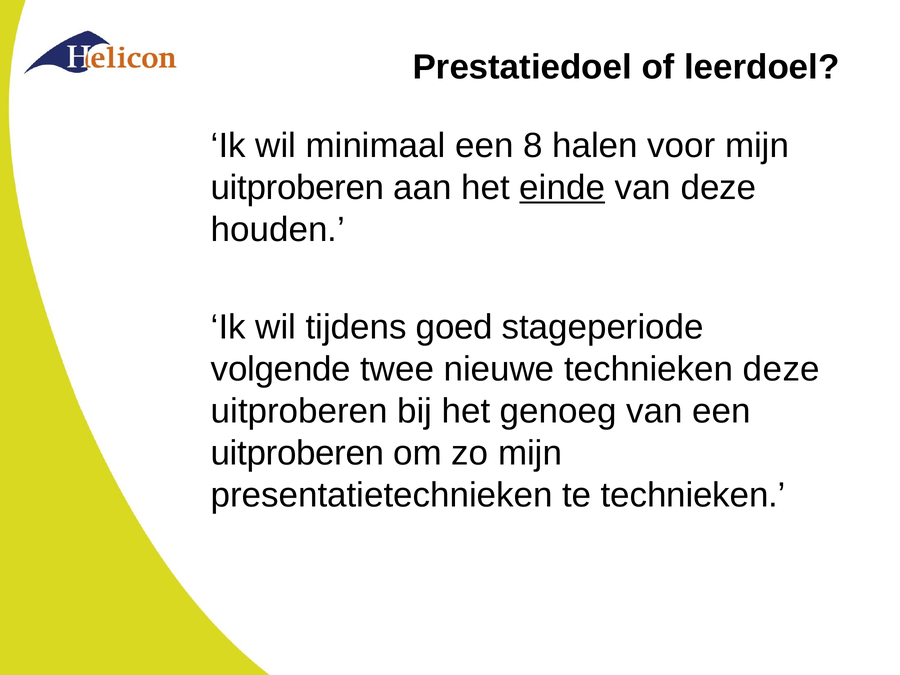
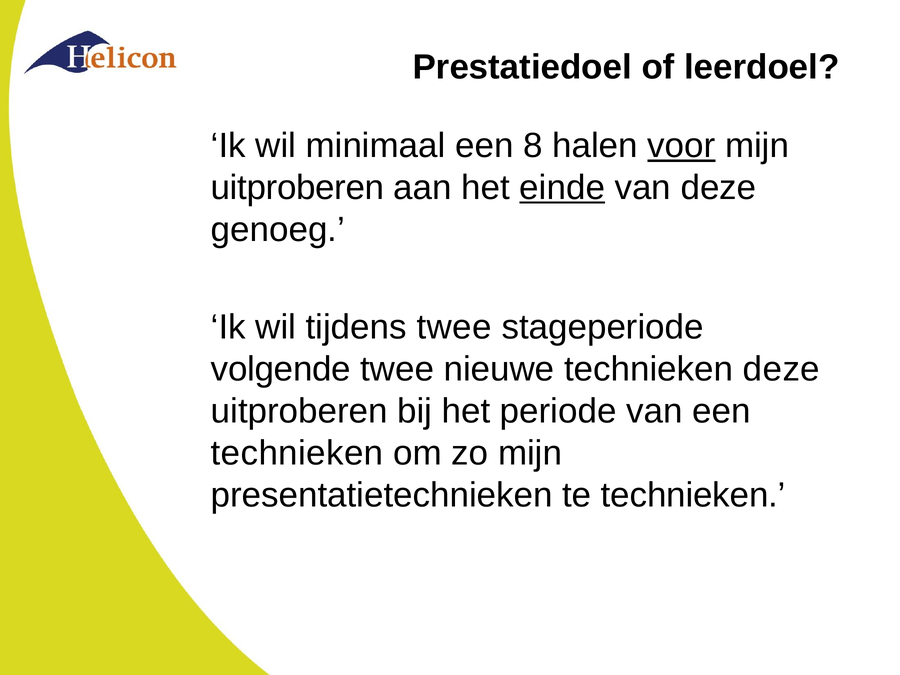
voor underline: none -> present (681, 146)
houden: houden -> genoeg (278, 229)
tijdens goed: goed -> twee (454, 327)
genoeg: genoeg -> periode (558, 411)
uitproberen: uitproberen -> technieken (297, 453)
